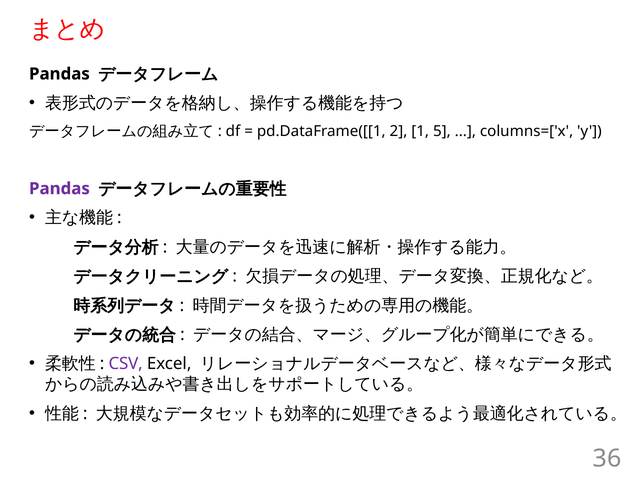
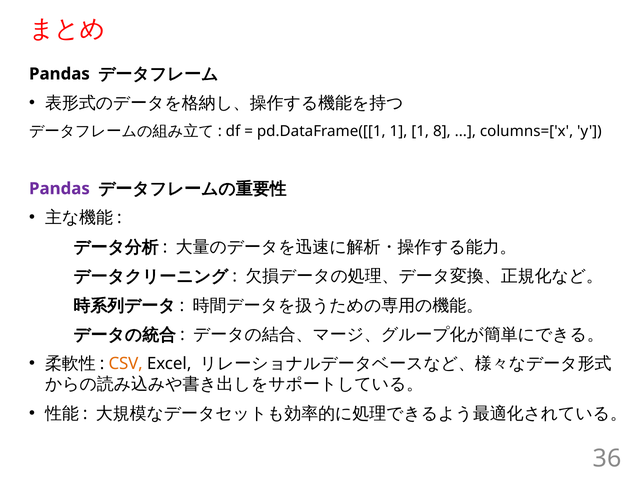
pd.DataFrame([[1 2: 2 -> 1 (398, 131)
5: 5 -> 8 (442, 131)
CSV colour: purple -> orange (126, 364)
